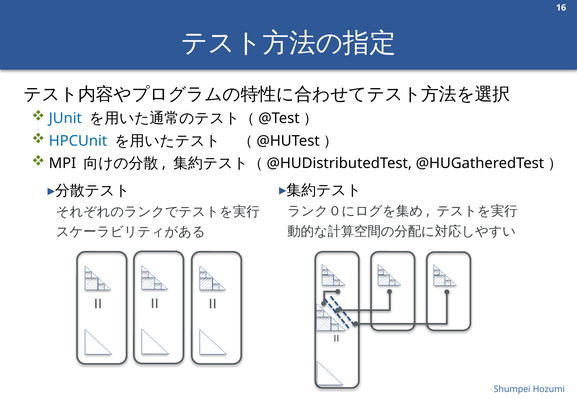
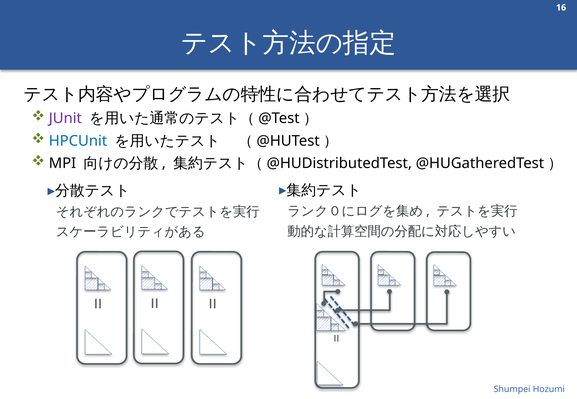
JUnit colour: blue -> purple (65, 119)
